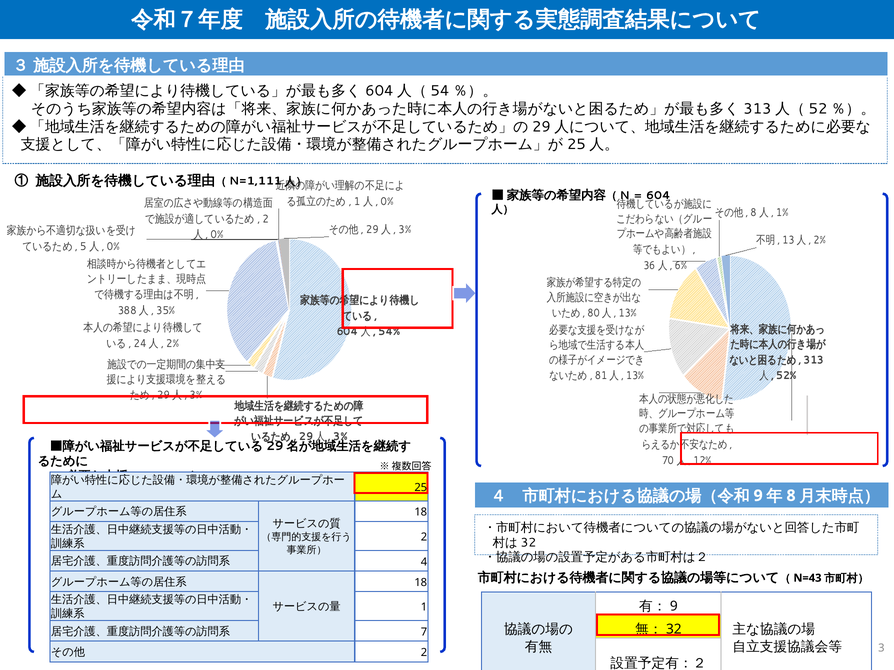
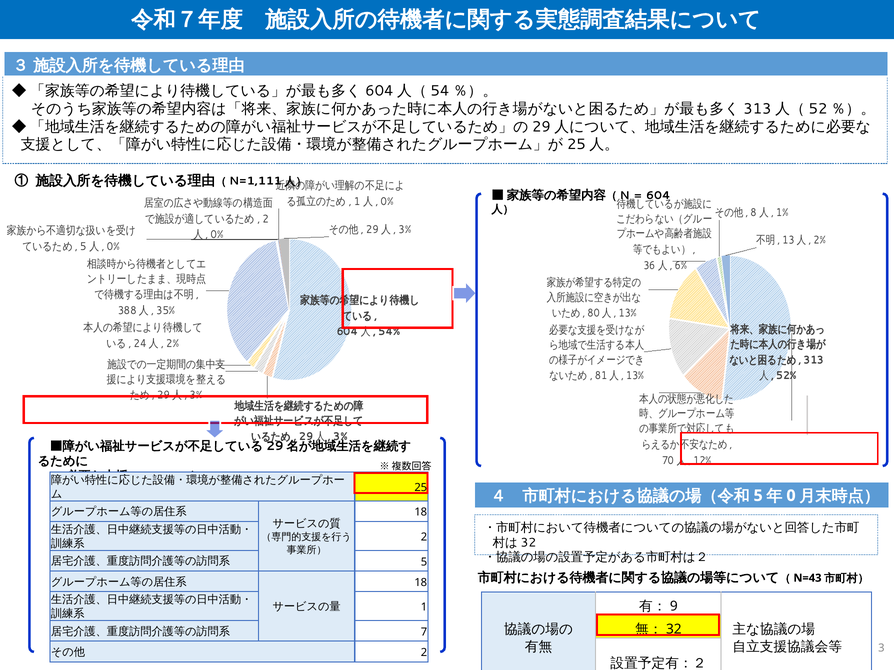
9: 9 -> 5 (758, 496)
8: 8 -> 0 (791, 496)
4: 4 -> 5 (424, 562)
